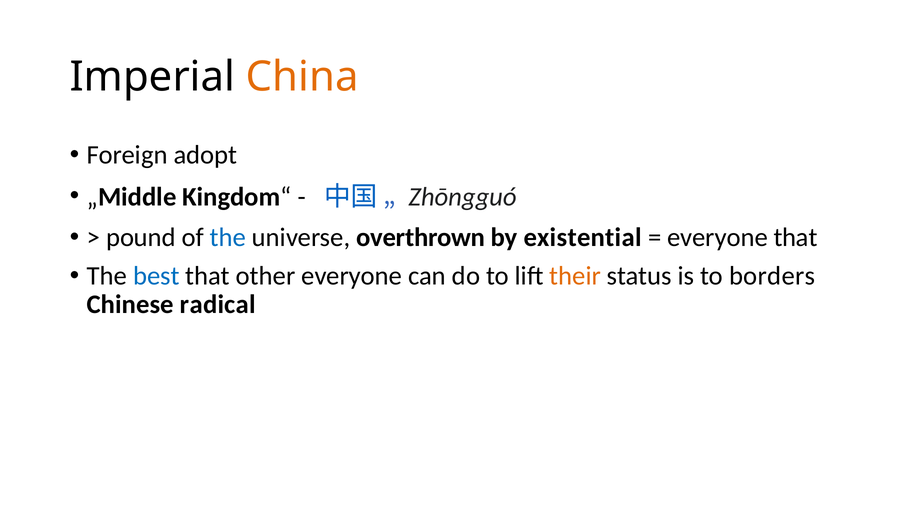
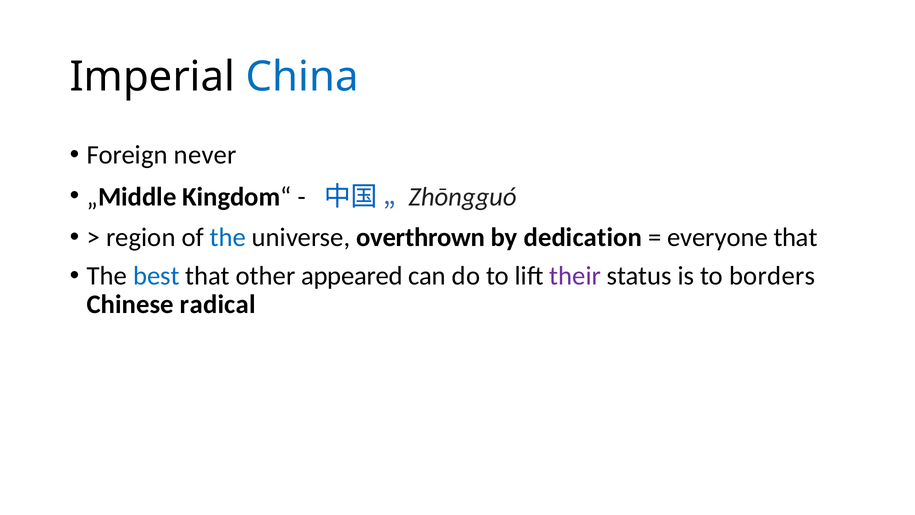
China colour: orange -> blue (302, 77)
adopt: adopt -> never (205, 155)
pound: pound -> region (141, 237)
existential: existential -> dedication (583, 237)
other everyone: everyone -> appeared (352, 276)
their colour: orange -> purple (575, 276)
